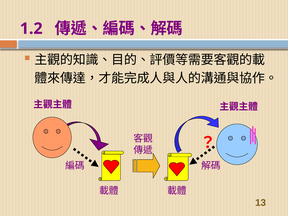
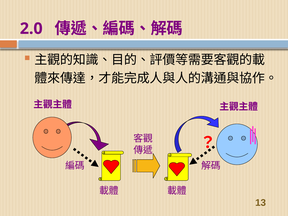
1.2: 1.2 -> 2.0 (31, 29)
